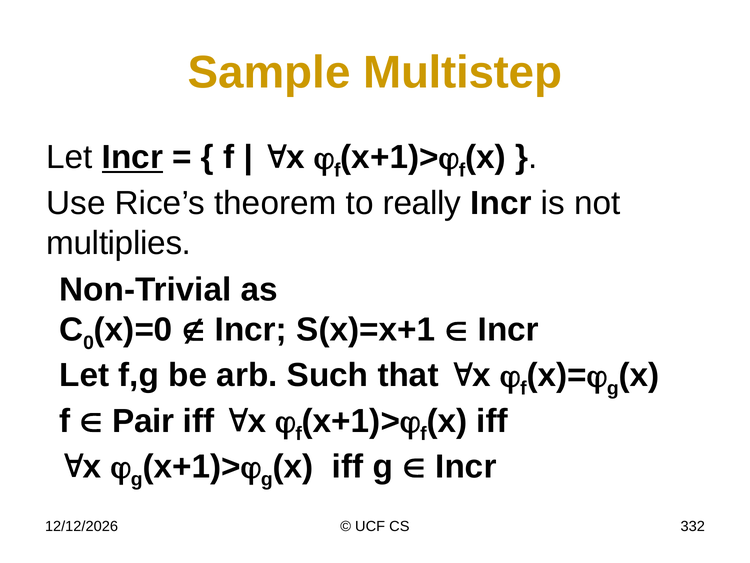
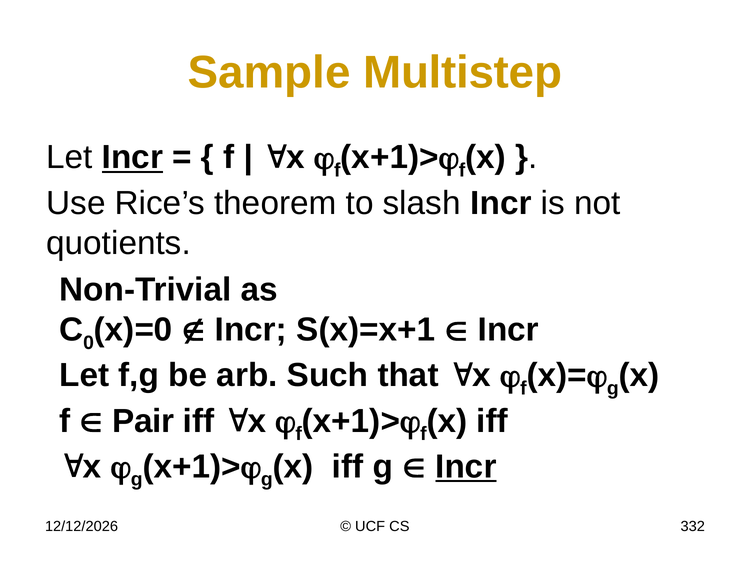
really: really -> slash (422, 203)
multiplies: multiplies -> quotients (119, 243)
Incr underline: none -> present (466, 466)
